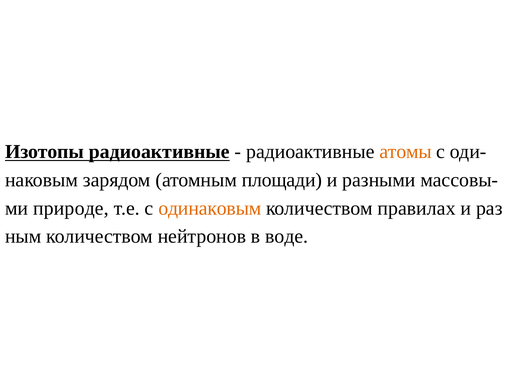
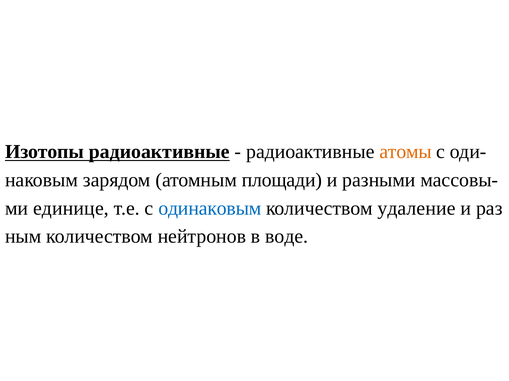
природе: природе -> единице (71, 209)
одинаковым colour: orange -> blue (210, 209)
правилах: правилах -> удаление (416, 209)
